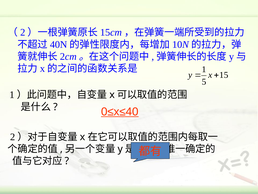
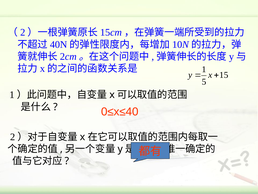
0≤x≤40 underline: present -> none (120, 111)
